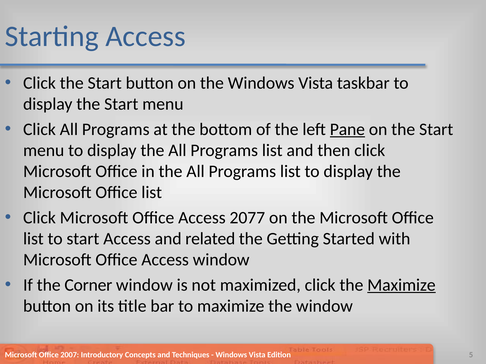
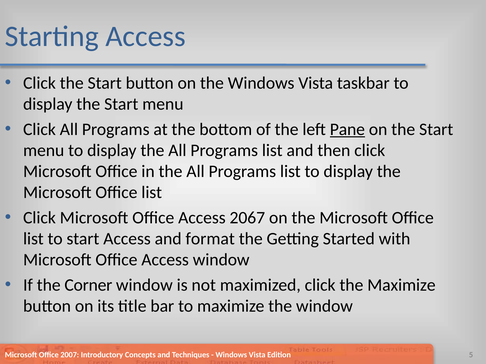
2077: 2077 -> 2067 (247, 218)
related: related -> format (210, 239)
Maximize underline: present -> none (401, 285)
